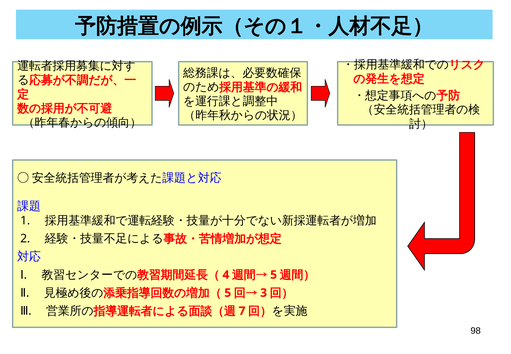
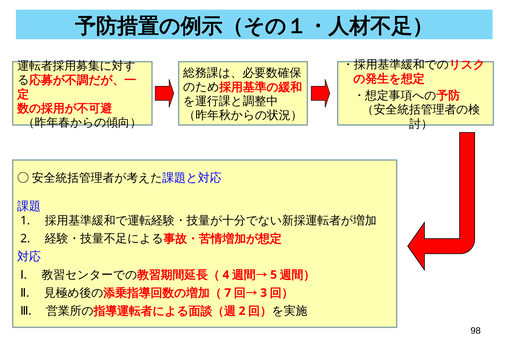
5: 5 -> 7 (228, 293)
7: 7 -> 2 (242, 311)
